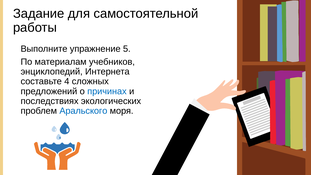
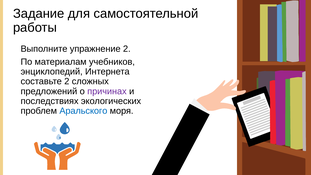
упражнение 5: 5 -> 2 (127, 49)
составьте 4: 4 -> 2 (67, 81)
причинах colour: blue -> purple (107, 91)
